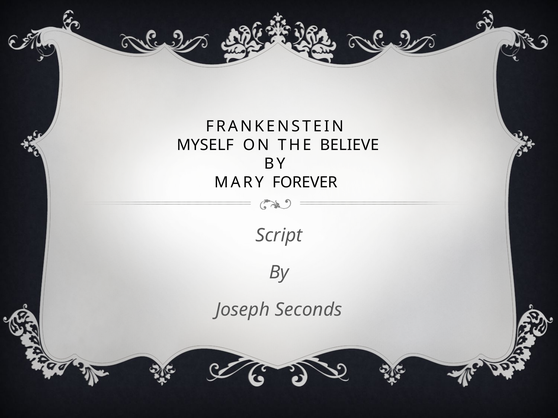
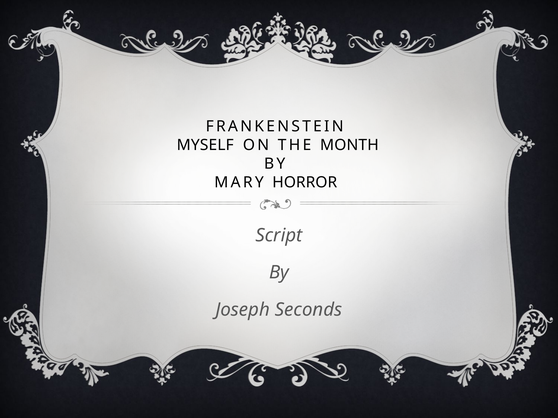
BELIEVE: BELIEVE -> MONTH (349, 145)
FOREVER: FOREVER -> HORROR (305, 182)
